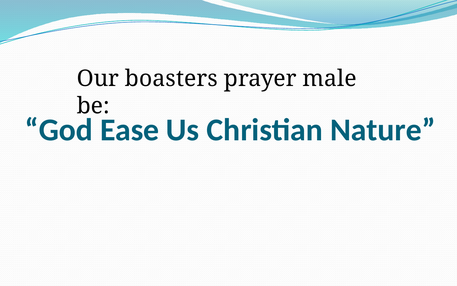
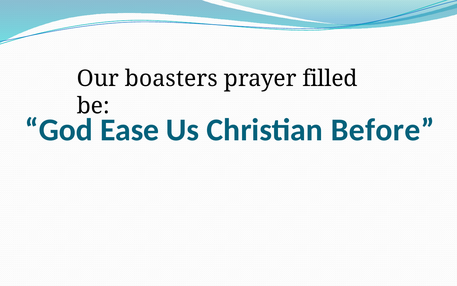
male: male -> filled (330, 79)
Nature: Nature -> Before (383, 130)
